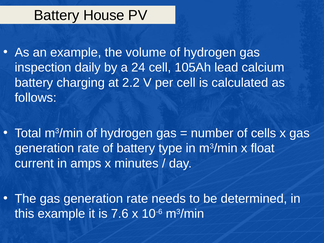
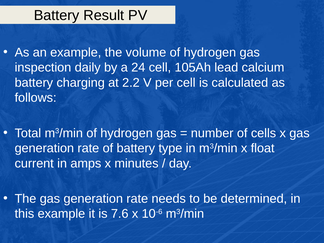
House: House -> Result (104, 15)
